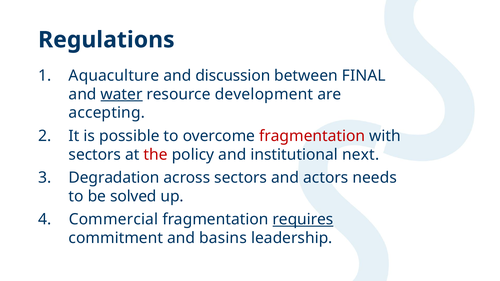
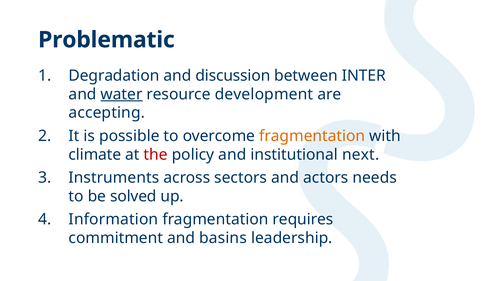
Regulations: Regulations -> Problematic (106, 40)
Aquaculture: Aquaculture -> Degradation (114, 76)
FINAL: FINAL -> INTER (364, 76)
fragmentation colour: red -> orange (312, 136)
sectors: sectors -> climate (95, 155)
Degradation: Degradation -> Instruments (114, 178)
Commercial: Commercial -> Information (113, 220)
requires underline: present -> none (303, 220)
